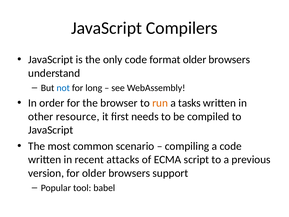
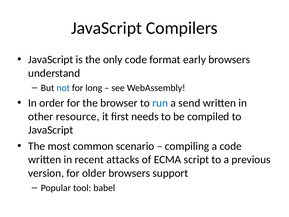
format older: older -> early (194, 60)
run colour: orange -> blue (160, 103)
tasks: tasks -> send (189, 103)
